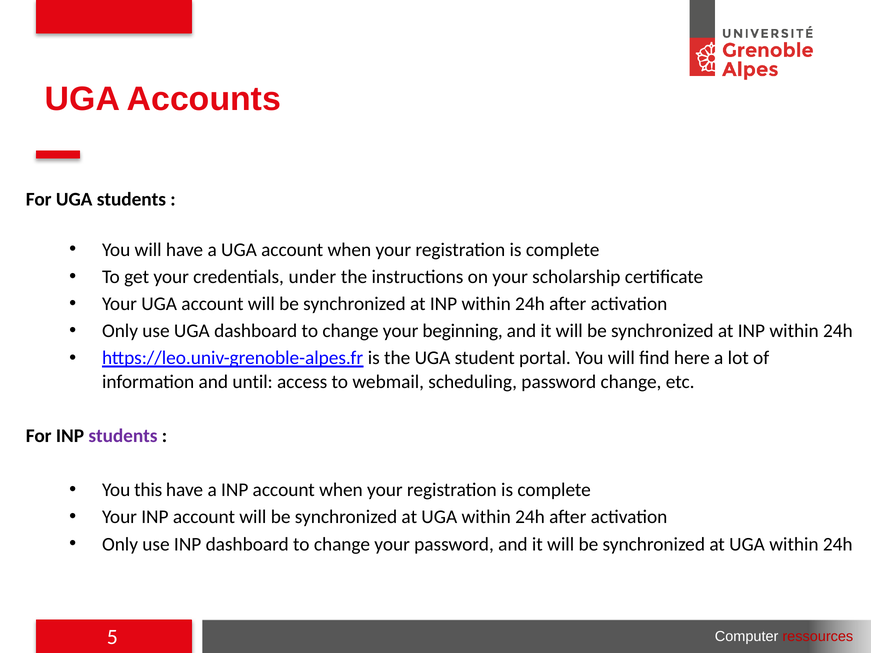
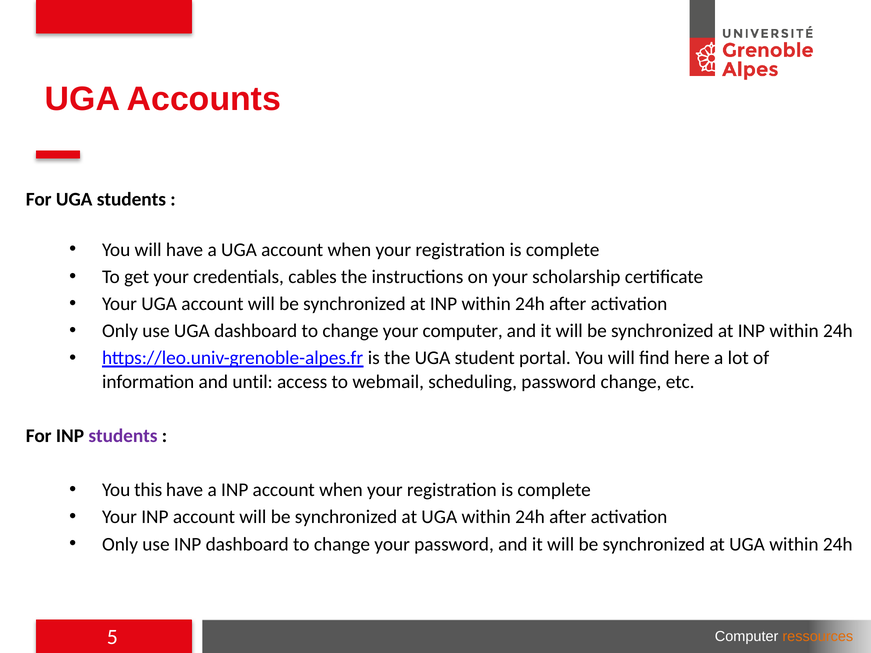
under: under -> cables (313, 277)
your beginning: beginning -> computer (463, 331)
ressources colour: red -> orange (818, 637)
